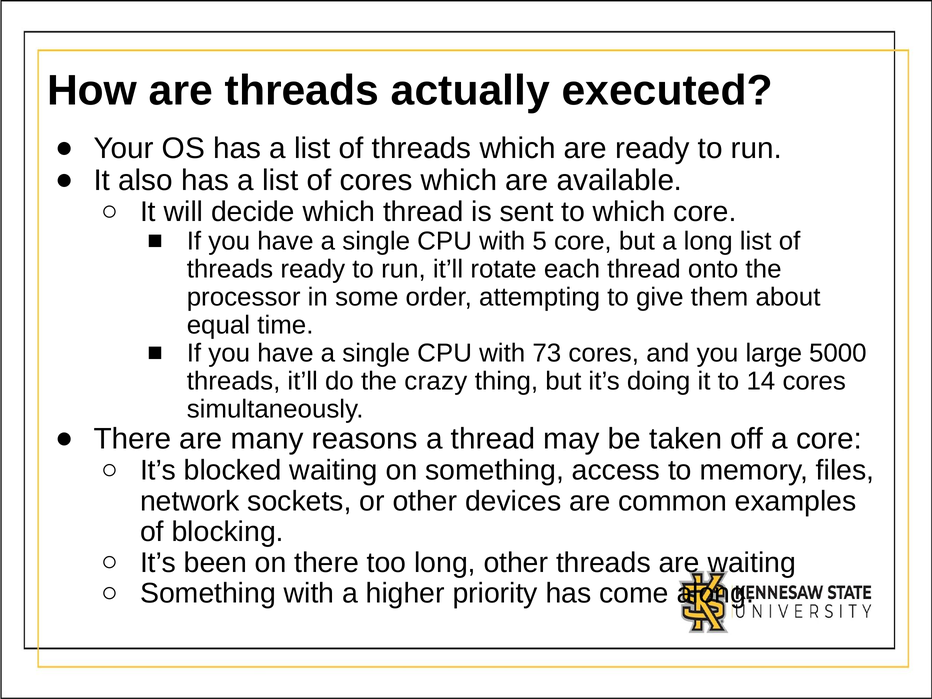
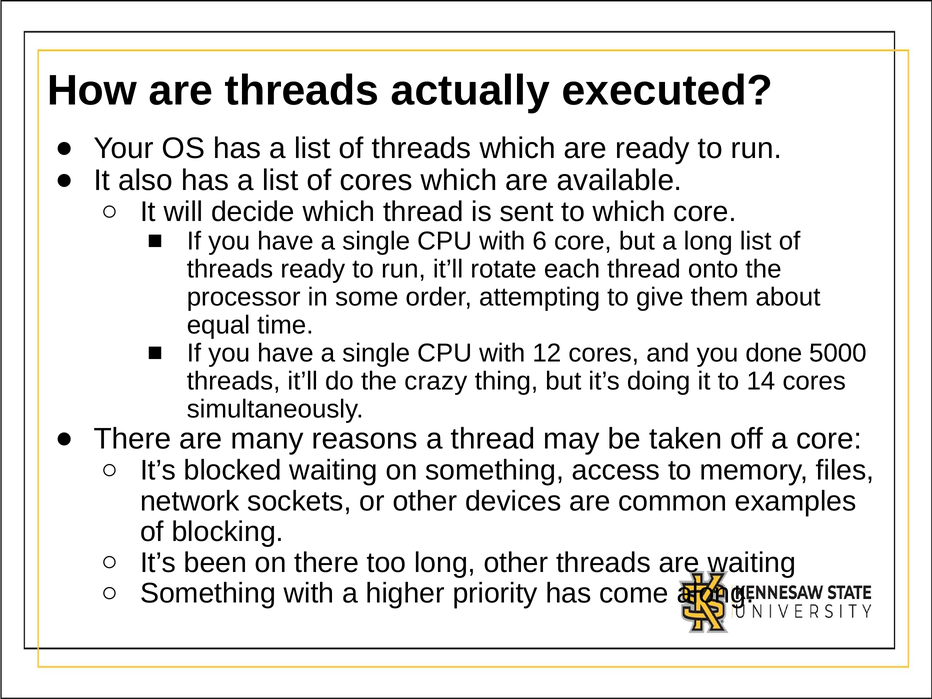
5: 5 -> 6 (540, 241)
73: 73 -> 12 (547, 353)
large: large -> done (774, 353)
